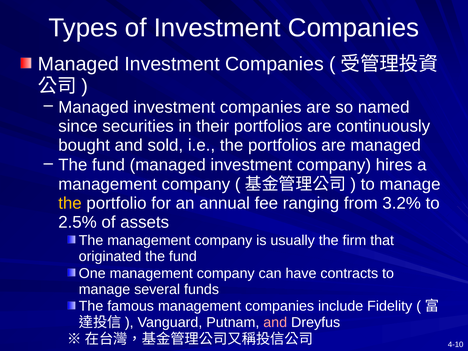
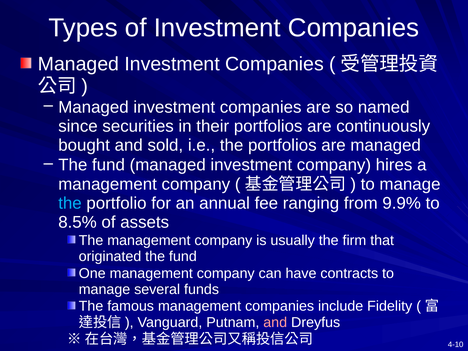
the colour: yellow -> light blue (70, 203)
3.2%: 3.2% -> 9.9% (402, 203)
2.5%: 2.5% -> 8.5% (77, 222)
